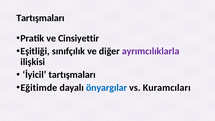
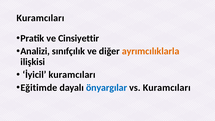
Tartışmaları: Tartışmaları -> Kuramcıları (40, 18)
Eşitliği: Eşitliği -> Analizi (35, 51)
ayrımcılıklarla colour: purple -> orange (151, 51)
İyicil tartışmaları: tartışmaları -> kuramcıları (72, 75)
